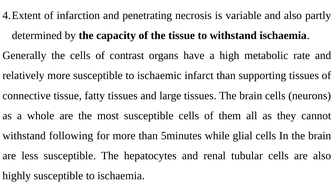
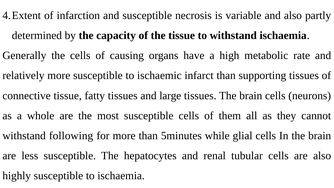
and penetrating: penetrating -> susceptible (147, 15)
contrast: contrast -> causing (127, 55)
